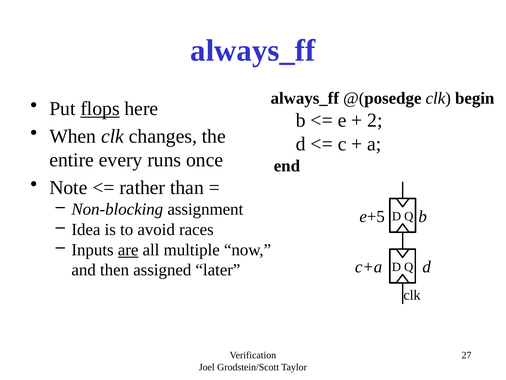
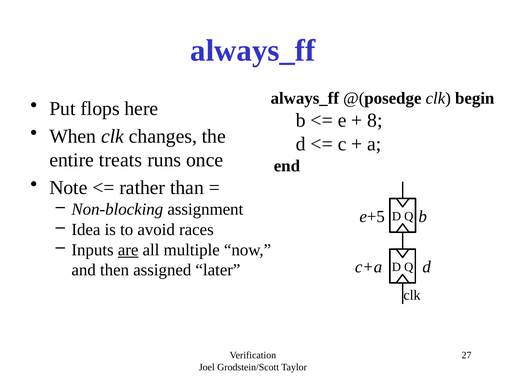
flops underline: present -> none (100, 108)
2: 2 -> 8 (375, 120)
every: every -> treats (121, 160)
